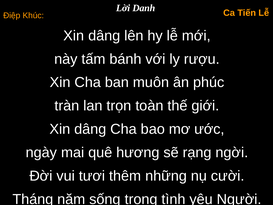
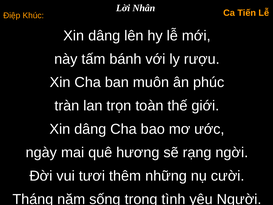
Danh: Danh -> Nhân (144, 8)
